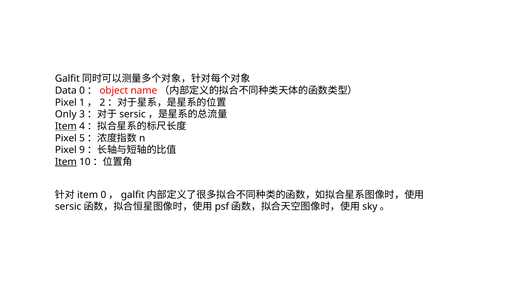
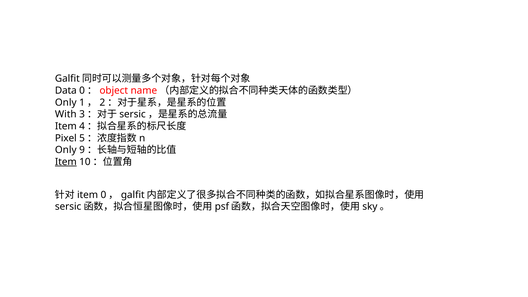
Pixel: Pixel -> Only (66, 102)
Only: Only -> With (66, 114)
Item underline: present -> none (66, 126)
Pixel: Pixel -> Only (66, 150)
